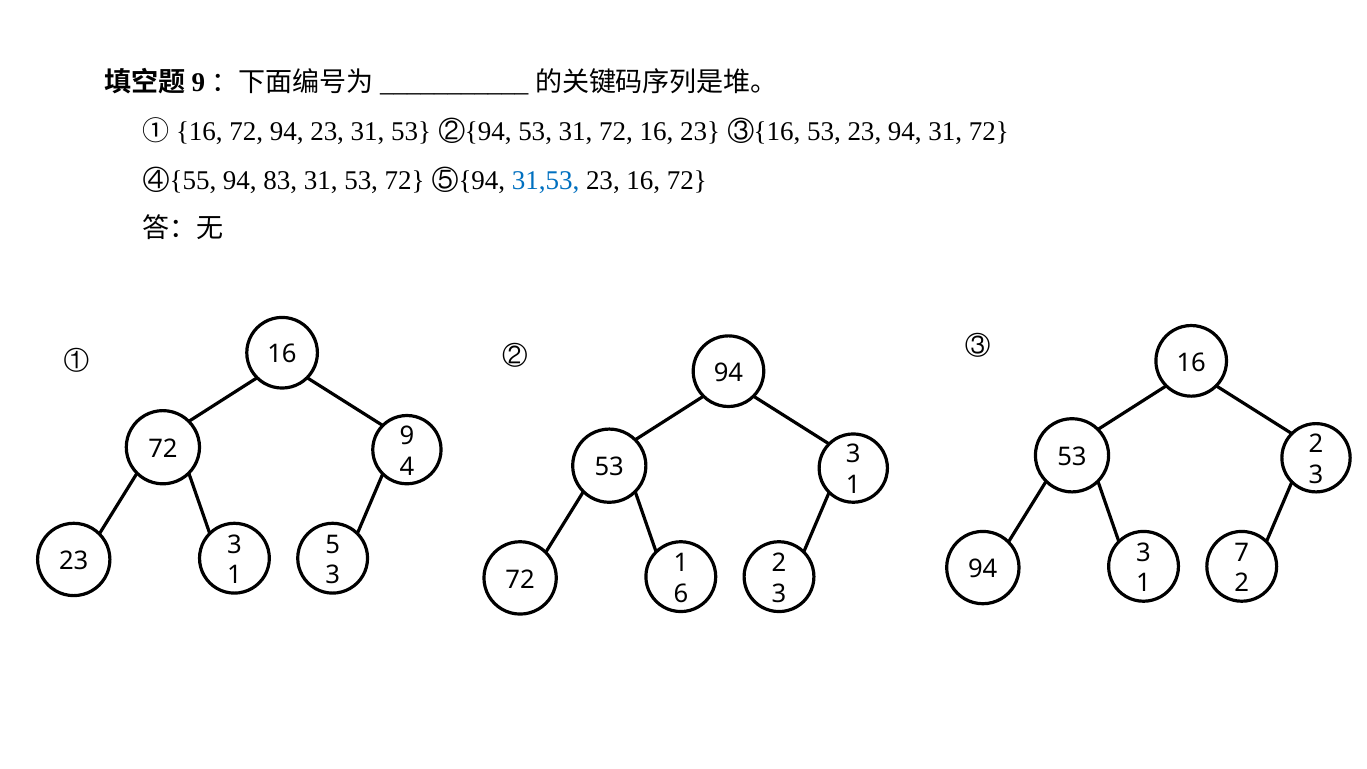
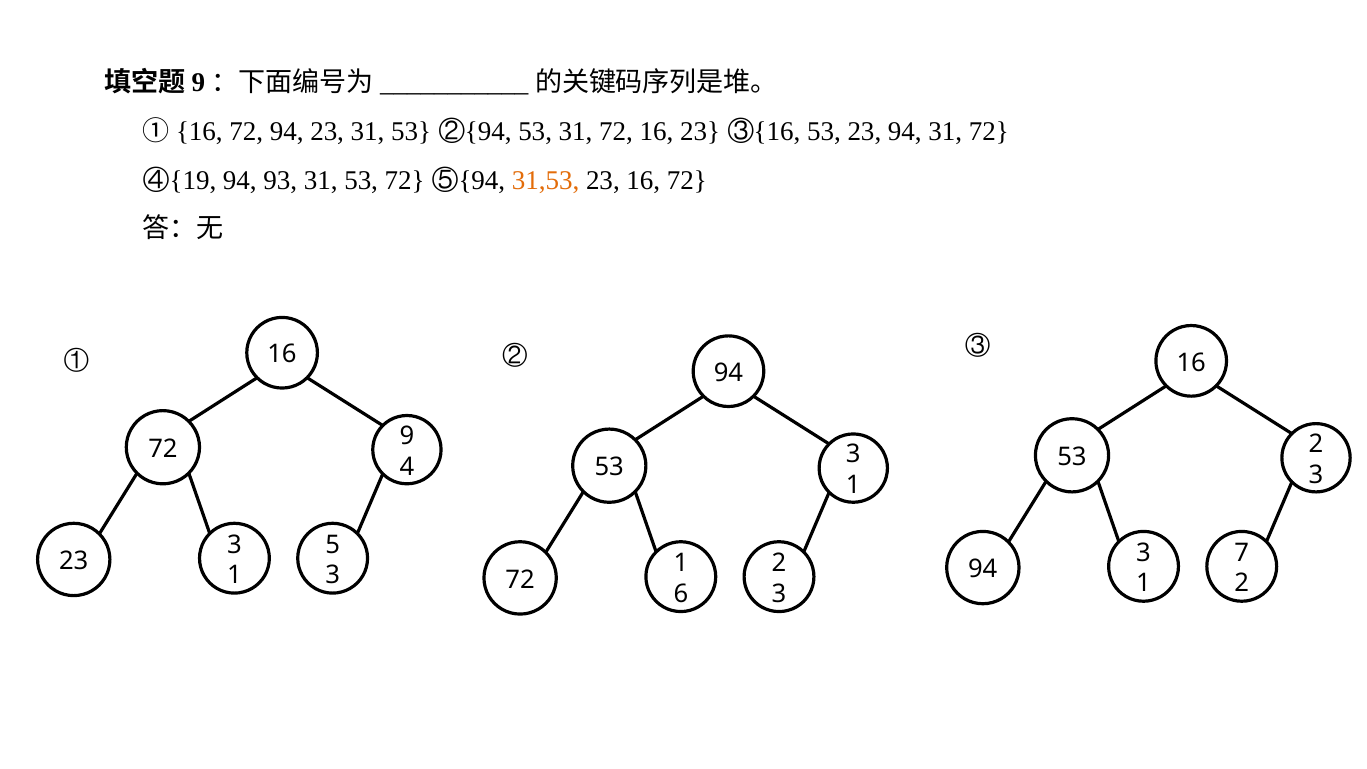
55: 55 -> 19 (193, 180)
83: 83 -> 93 (280, 180)
31,53 colour: blue -> orange (546, 180)
